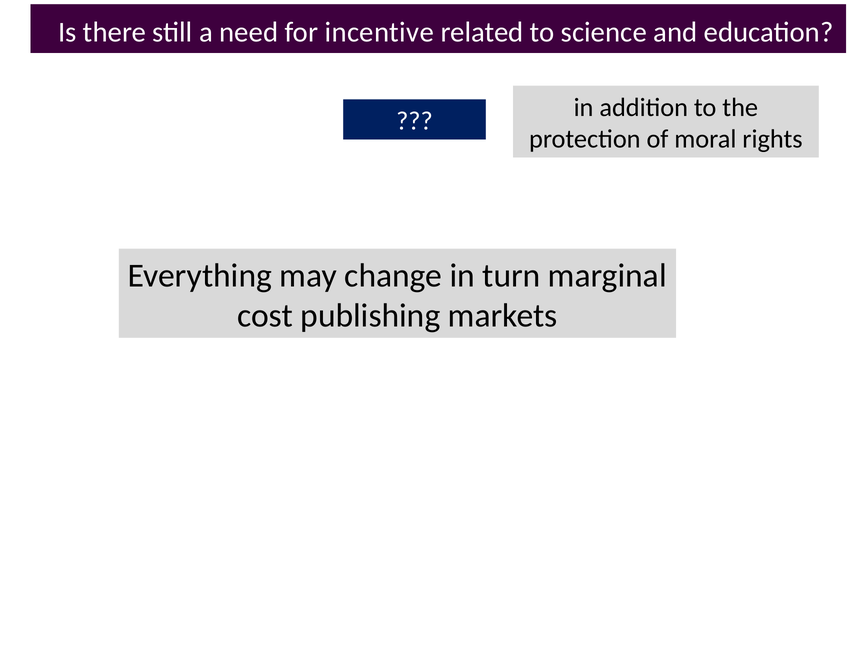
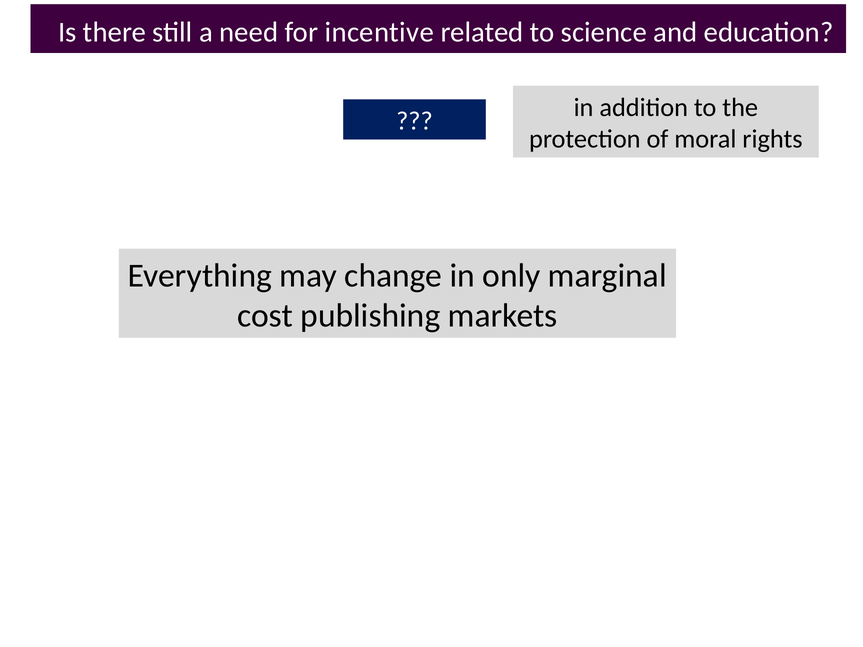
turn: turn -> only (511, 276)
